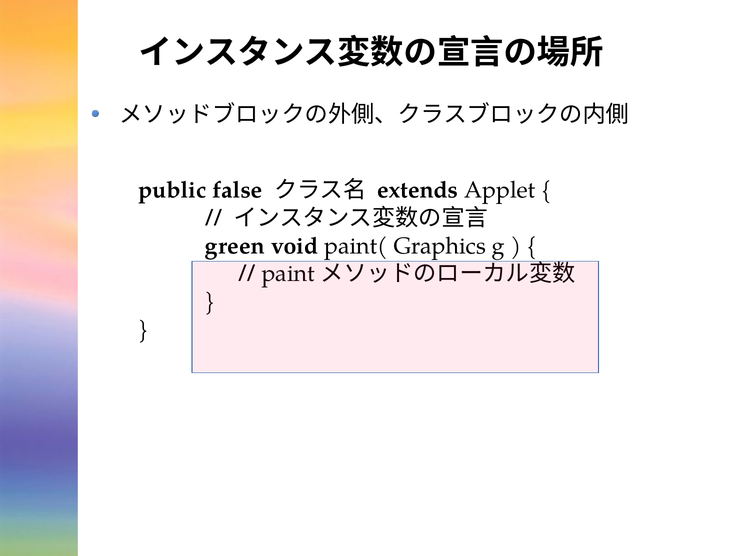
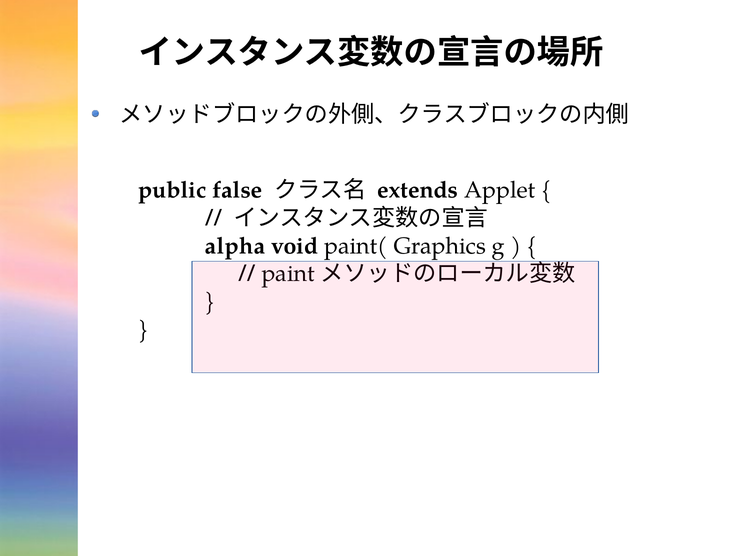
green: green -> alpha (235, 246)
